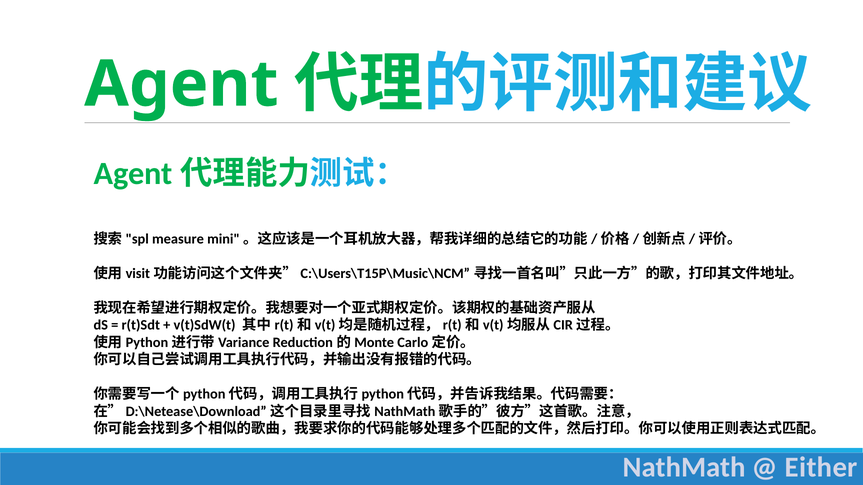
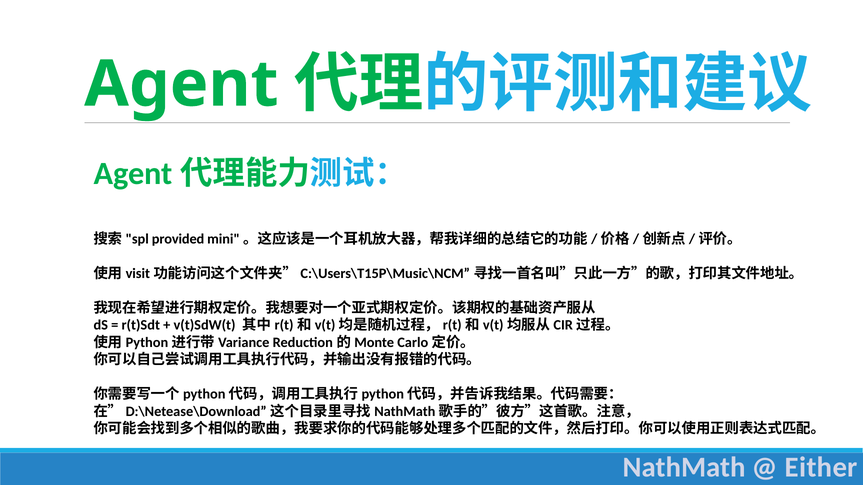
measure: measure -> provided (178, 239)
